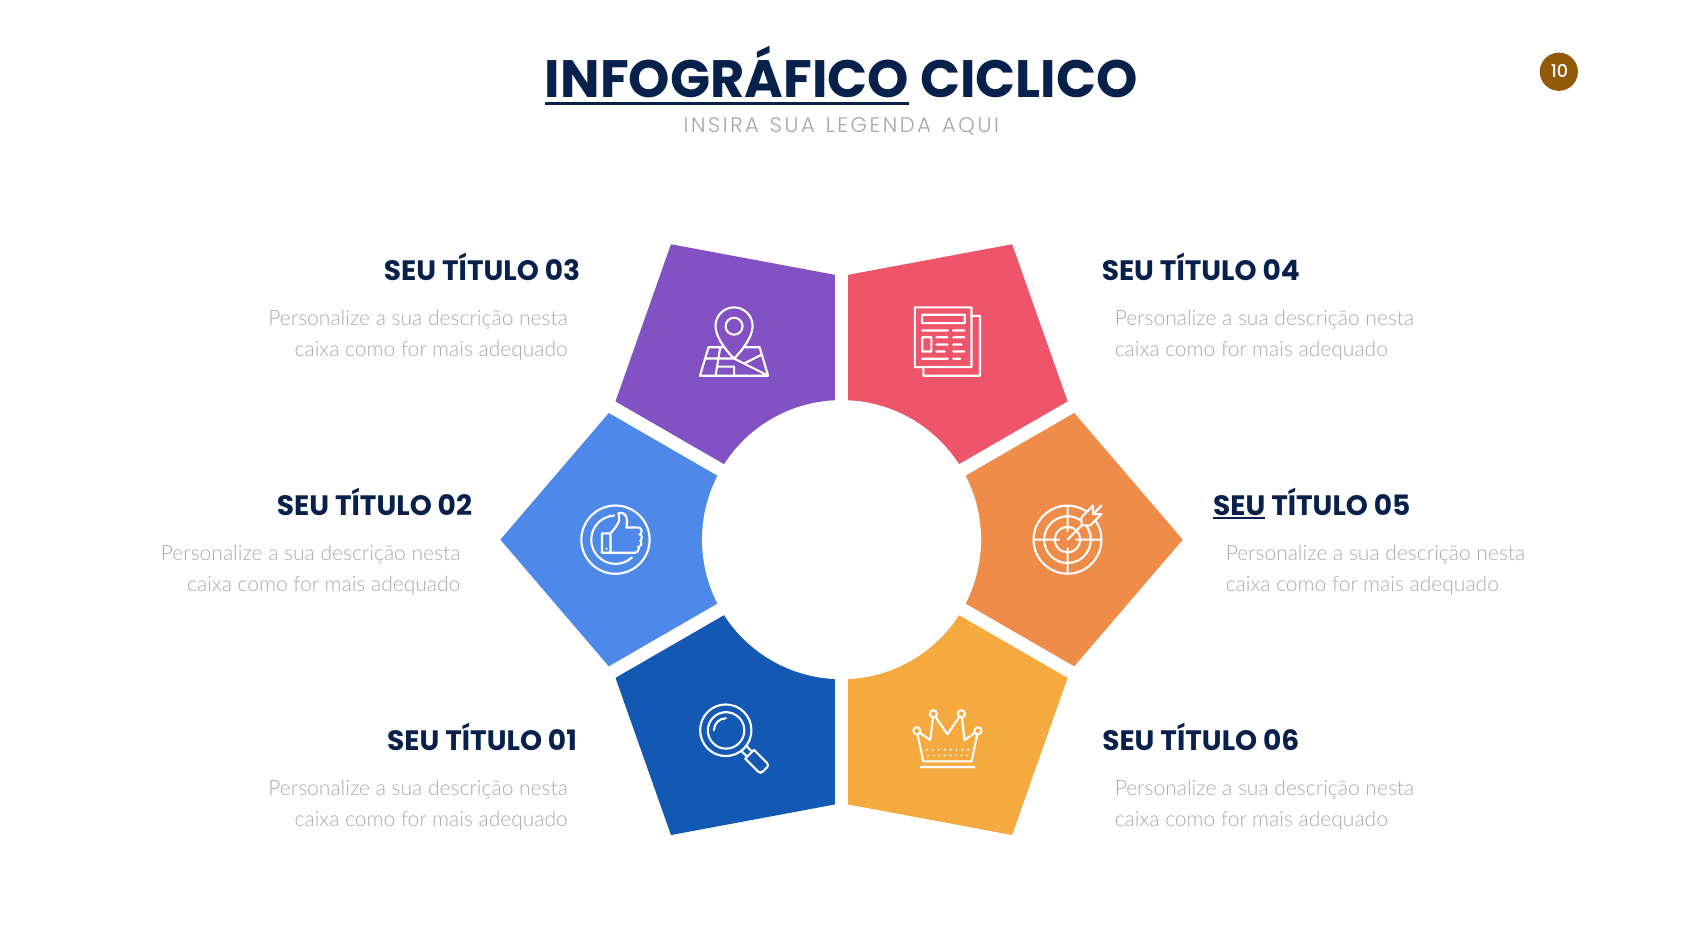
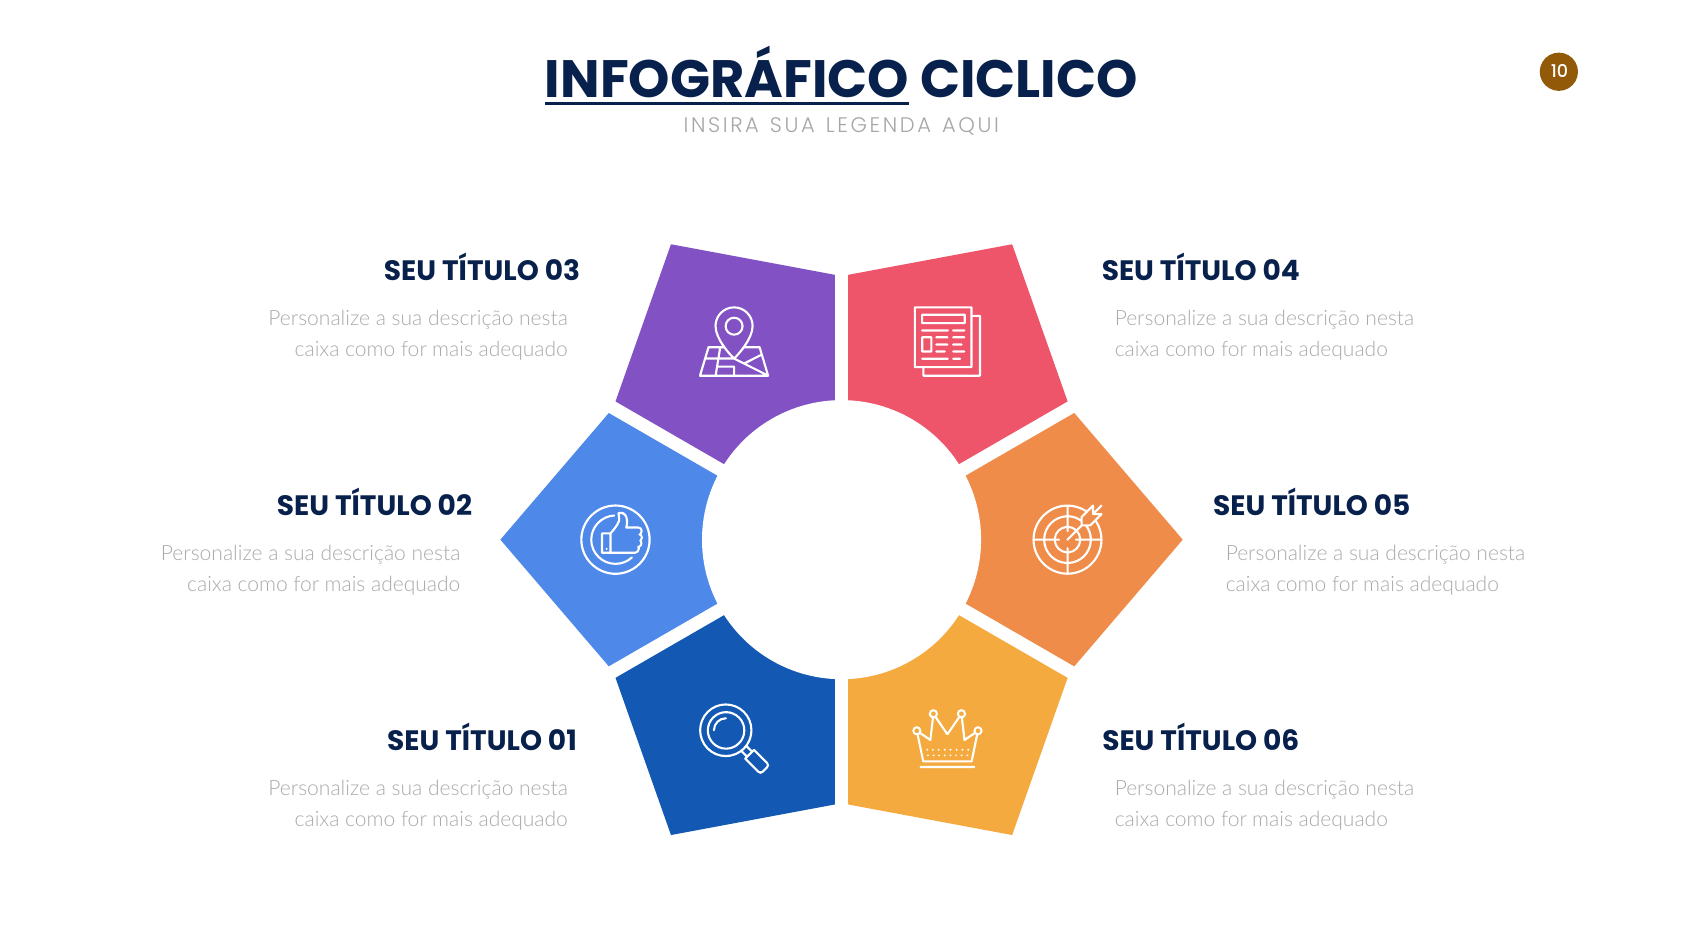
SEU underline: present -> none (1239, 506)
